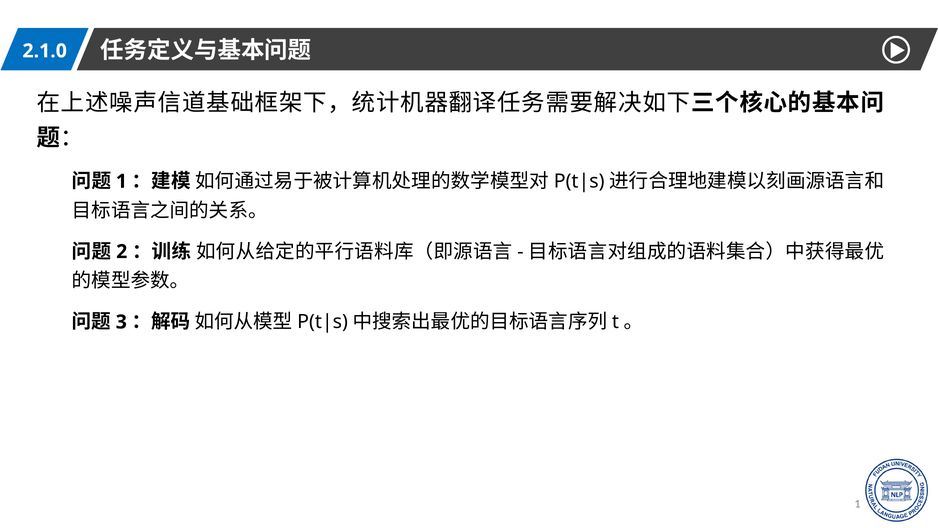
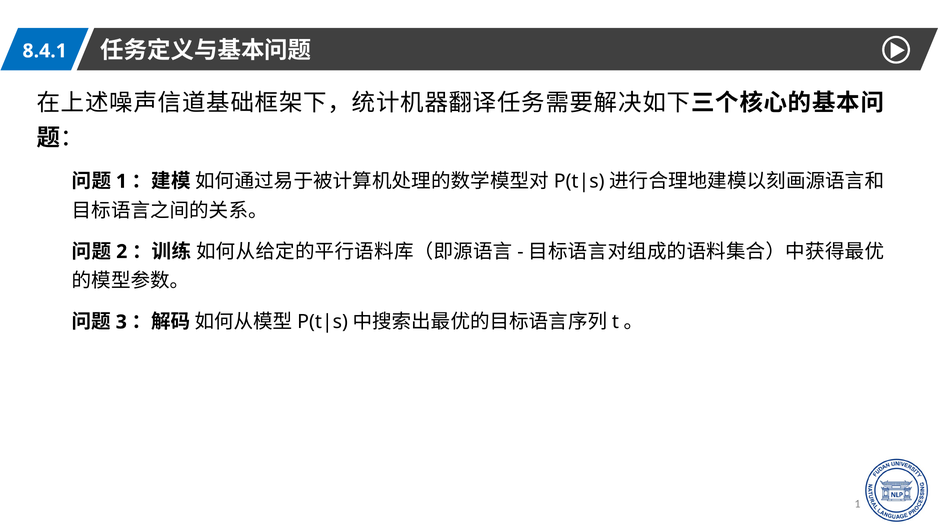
2.1.0: 2.1.0 -> 8.4.1 (45, 51)
